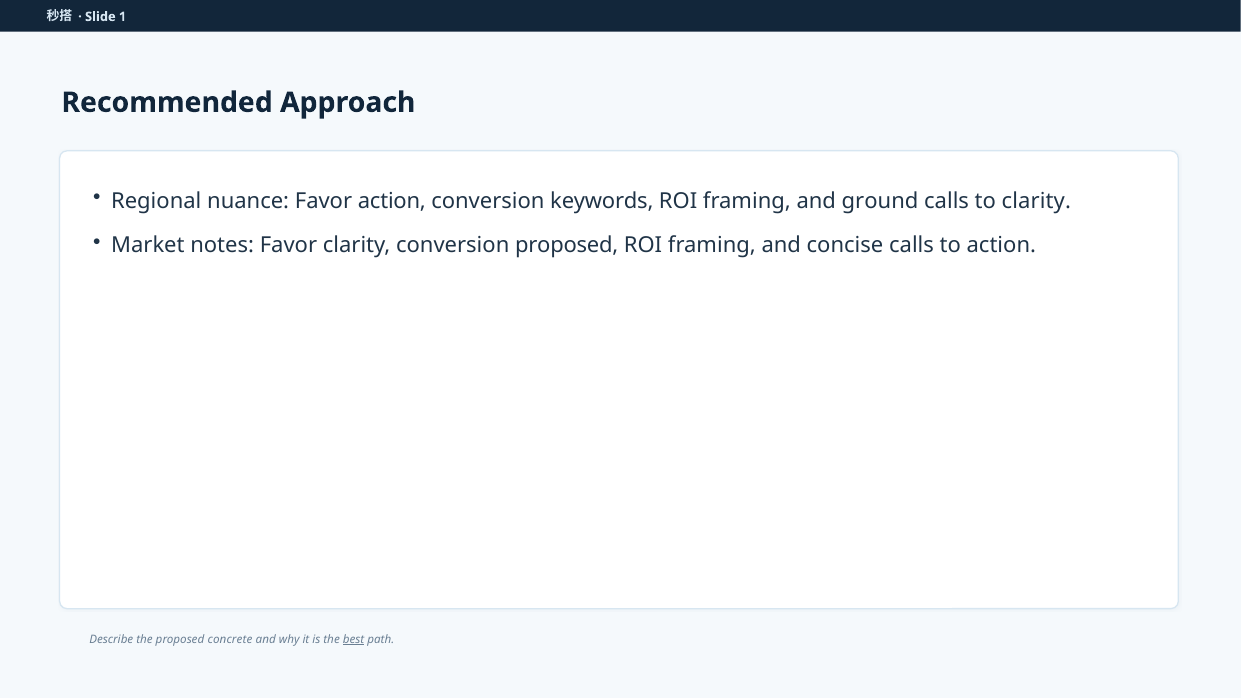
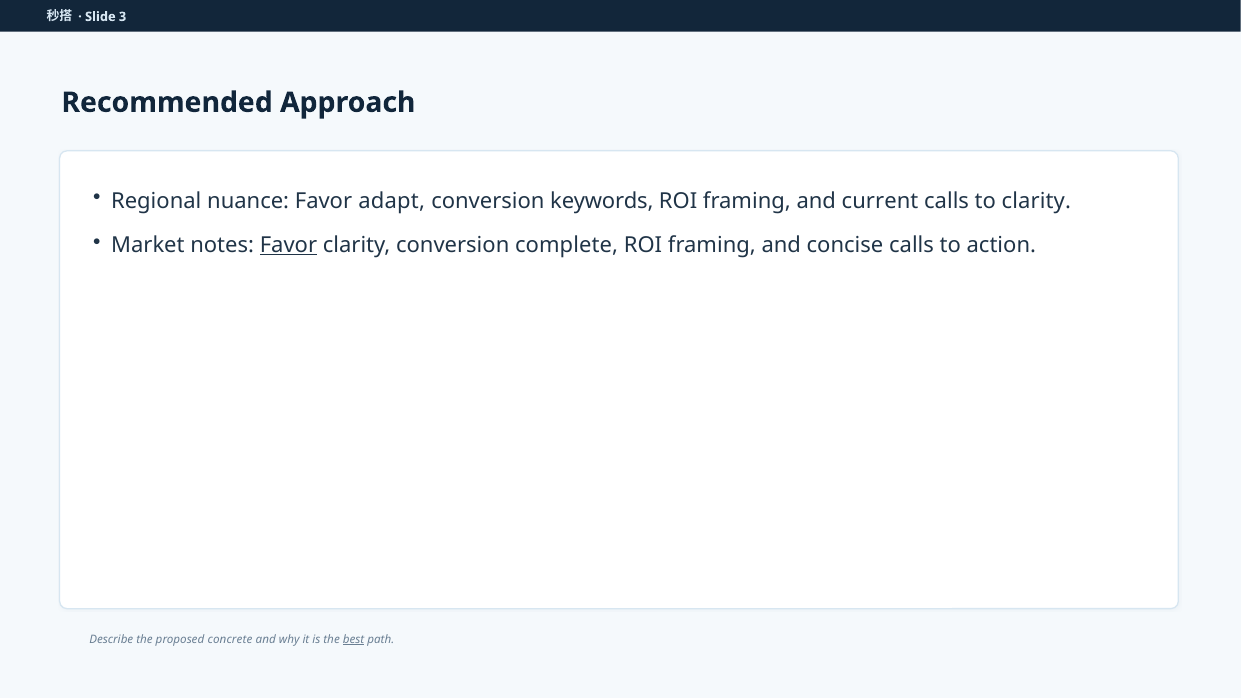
1: 1 -> 3 (123, 17)
Favor action: action -> adapt (392, 201)
ground: ground -> current (880, 201)
Favor underline: none -> present (288, 245)
conversion proposed: proposed -> complete (567, 245)
